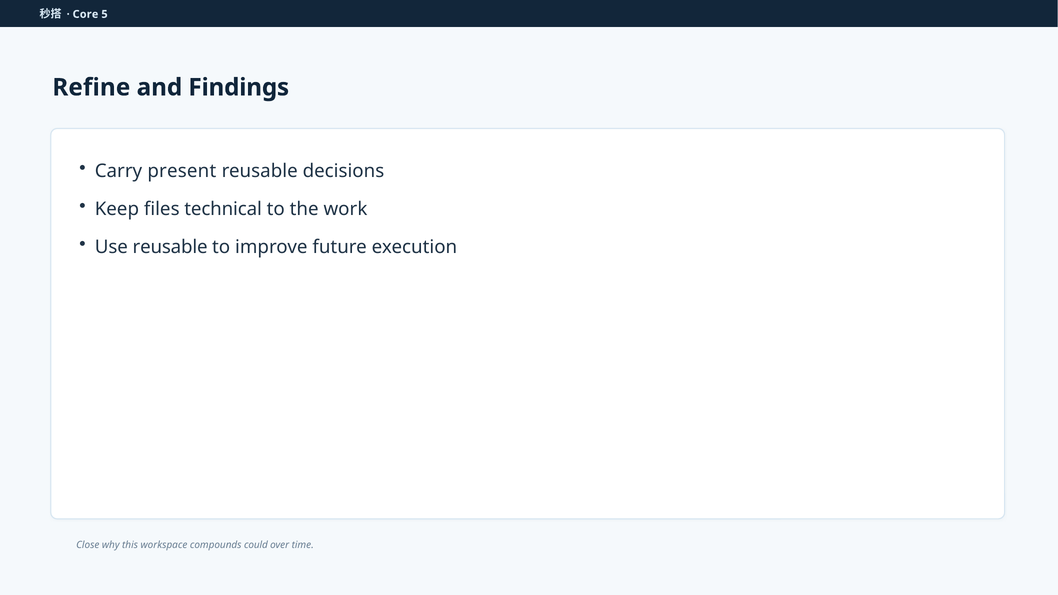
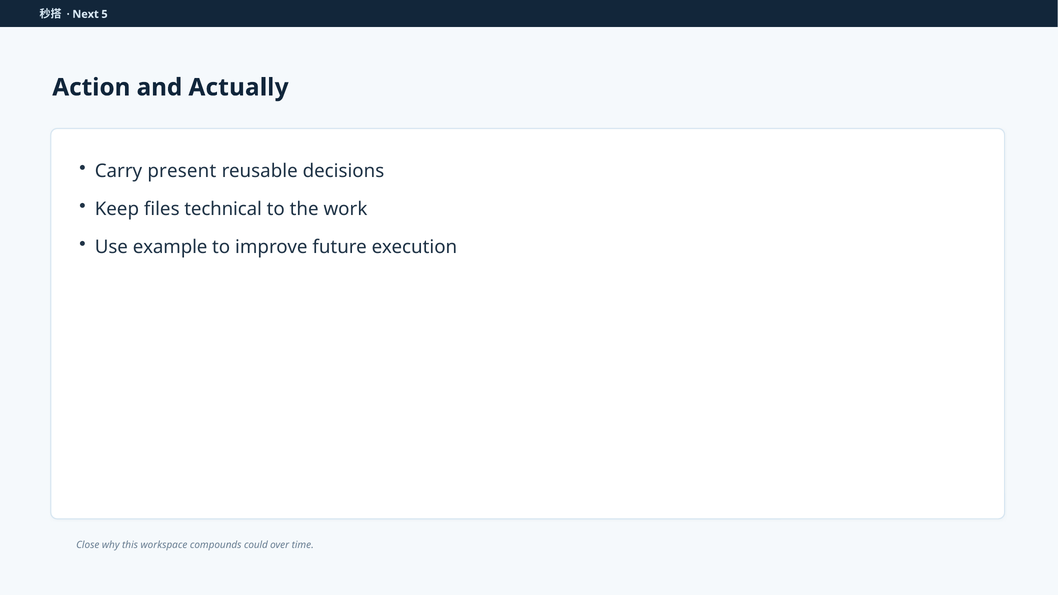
Core: Core -> Next (86, 14)
Refine: Refine -> Action (91, 87)
Findings: Findings -> Actually (239, 87)
Use reusable: reusable -> example (170, 247)
